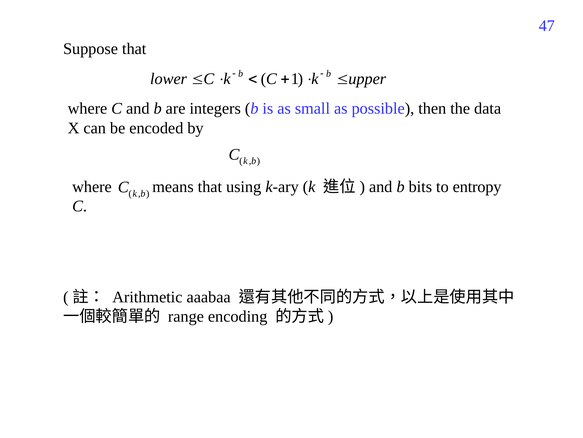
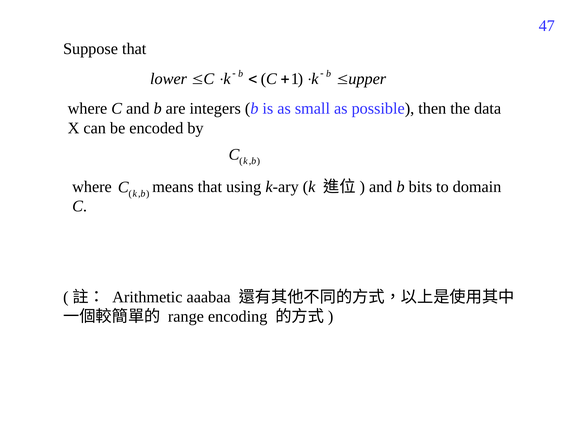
entropy: entropy -> domain (477, 186)
